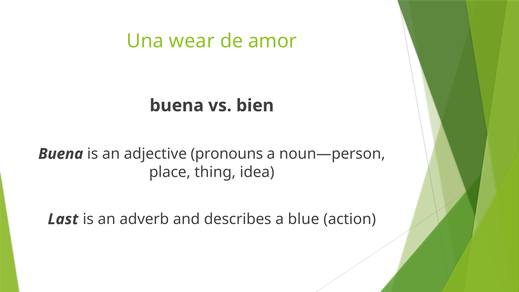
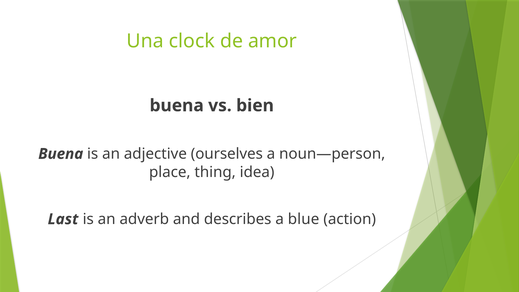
wear: wear -> clock (192, 41)
pronouns: pronouns -> ourselves (227, 154)
